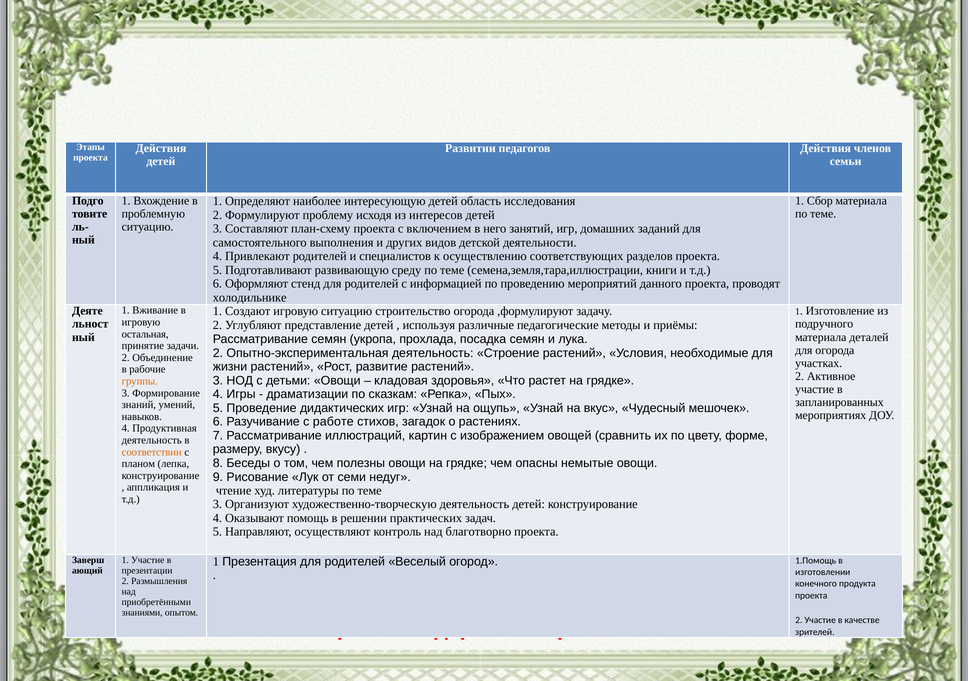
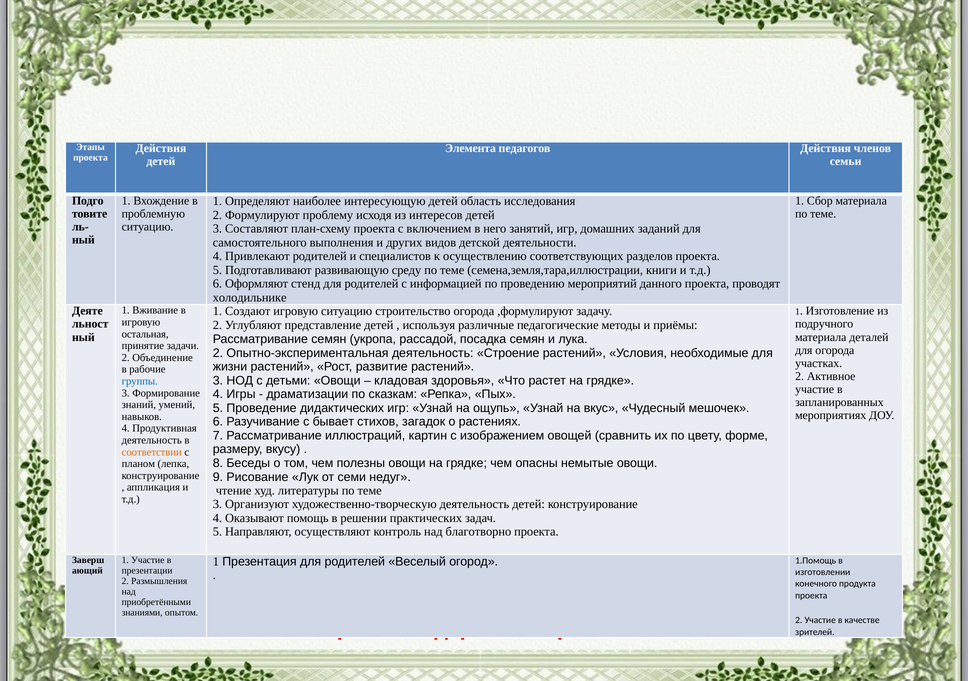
Развитии: Развитии -> Элемента (470, 148)
прохлада: прохлада -> рассадой (428, 339)
группы colour: orange -> blue (140, 381)
работе: работе -> бывает (333, 422)
